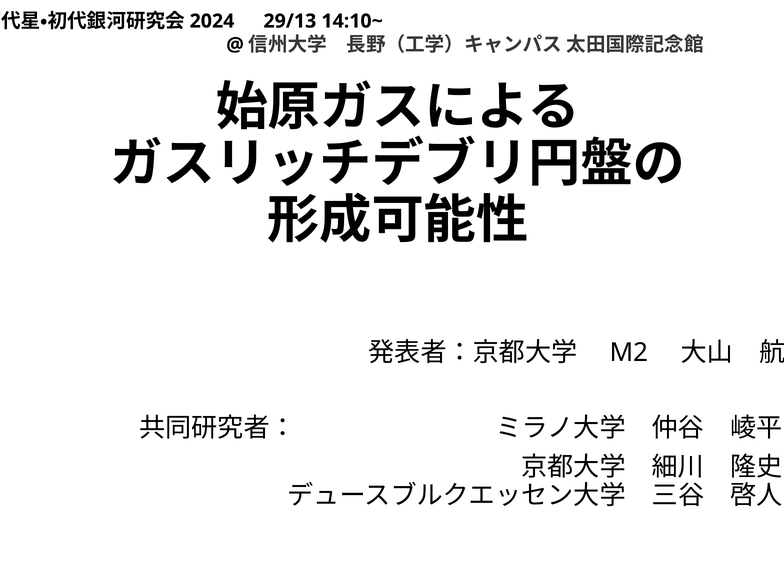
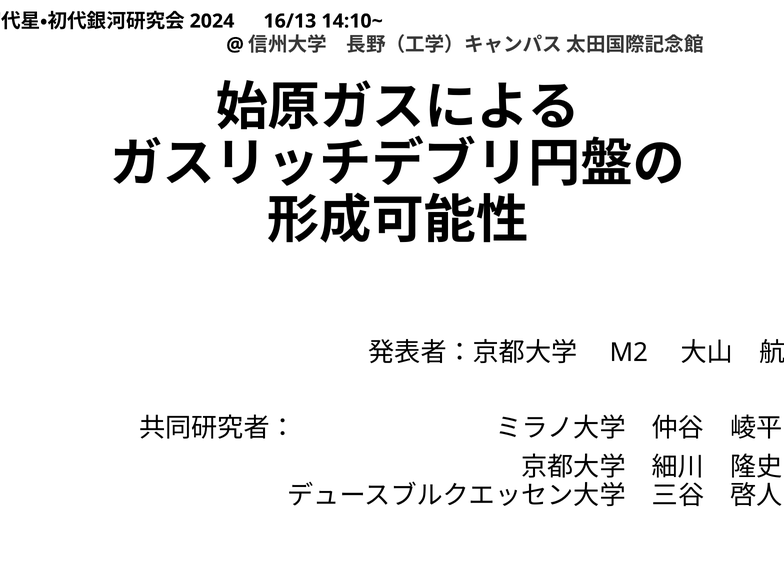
29/13: 29/13 -> 16/13 (290, 21)
